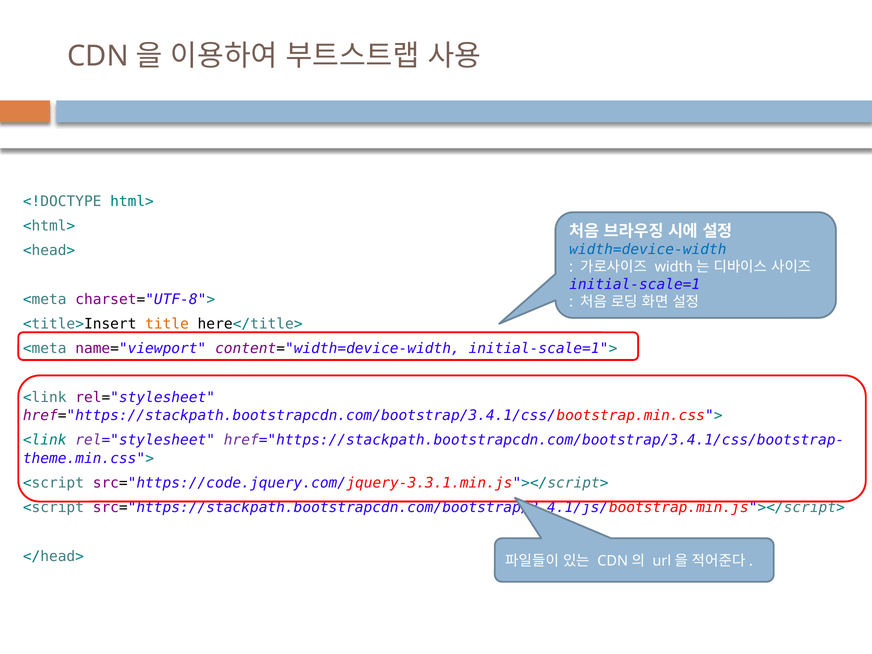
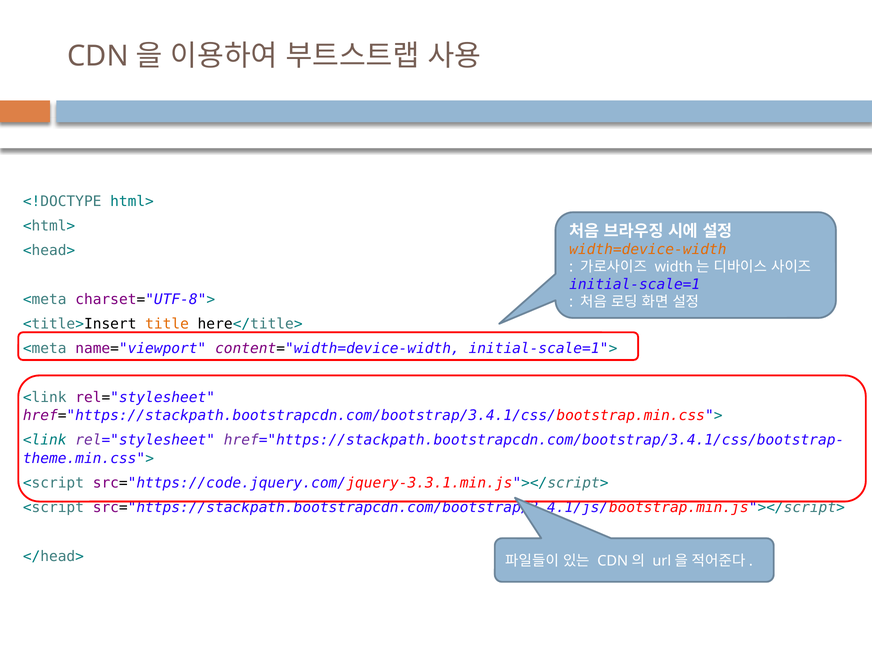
width=device-width colour: blue -> orange (648, 250)
